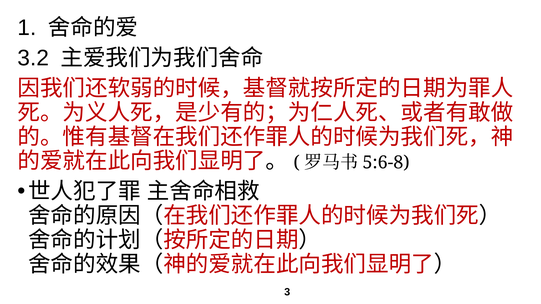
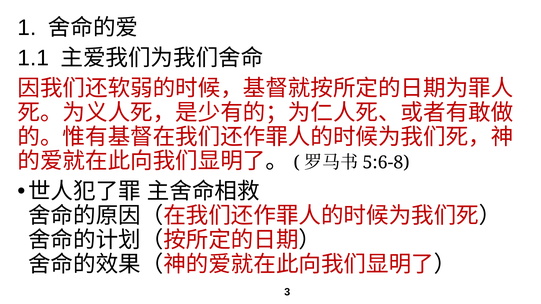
3.2: 3.2 -> 1.1 (33, 58)
